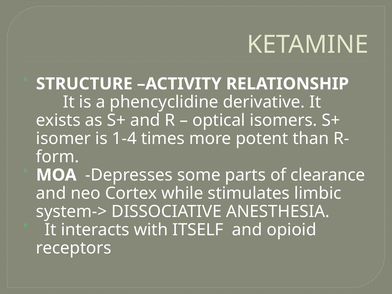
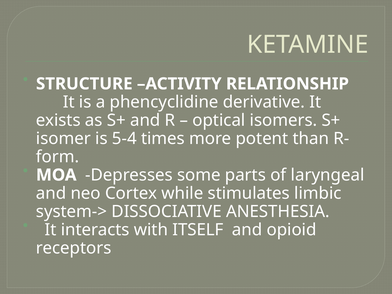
1-4: 1-4 -> 5-4 (124, 139)
clearance: clearance -> laryngeal (328, 175)
